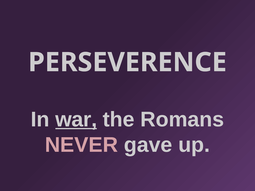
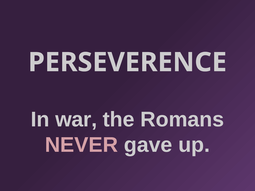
war underline: present -> none (76, 120)
